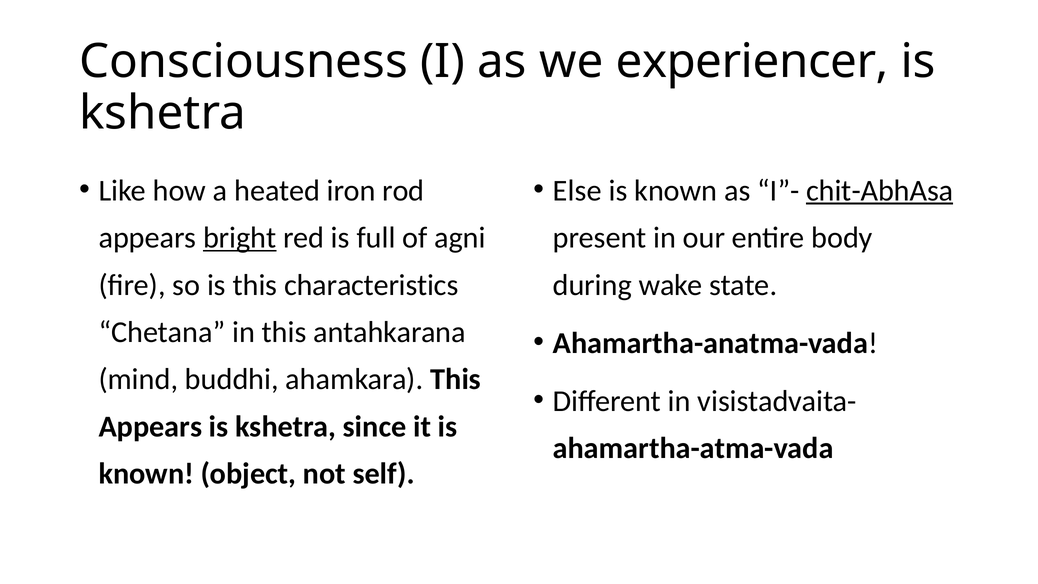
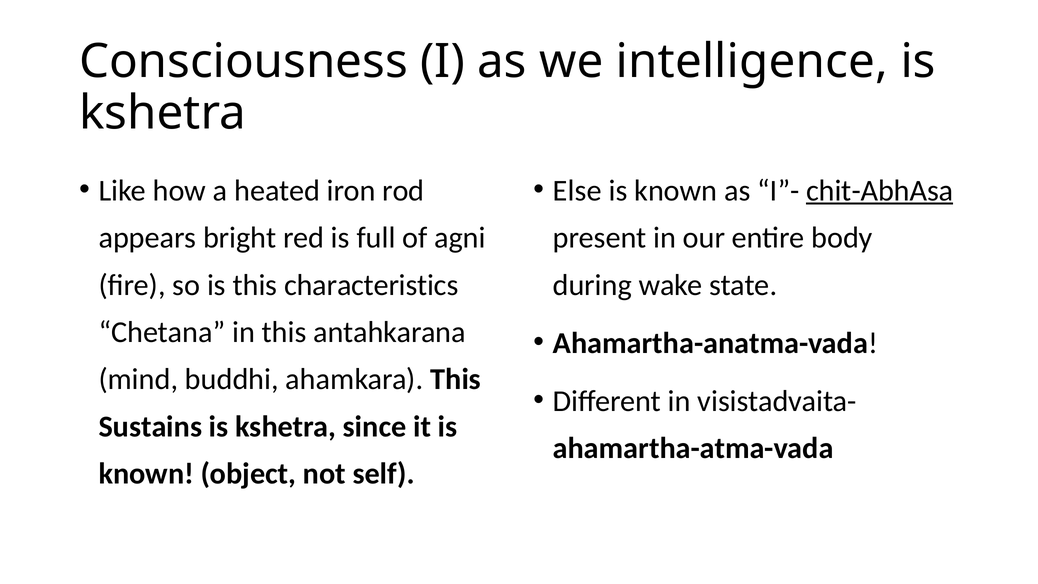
experiencer: experiencer -> intelligence (752, 62)
bright underline: present -> none (240, 238)
Appears: Appears -> Sustains (150, 427)
